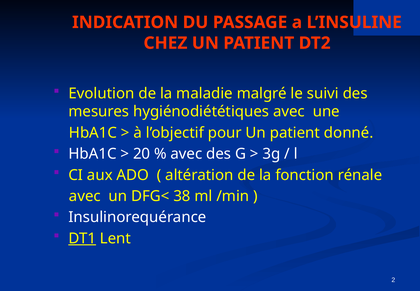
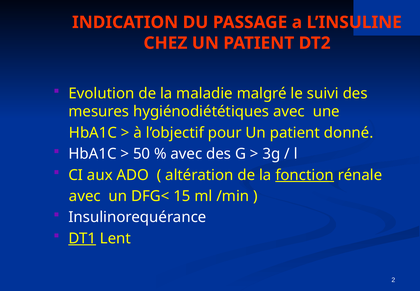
20: 20 -> 50 (142, 154)
fonction underline: none -> present (305, 175)
38: 38 -> 15 (182, 196)
